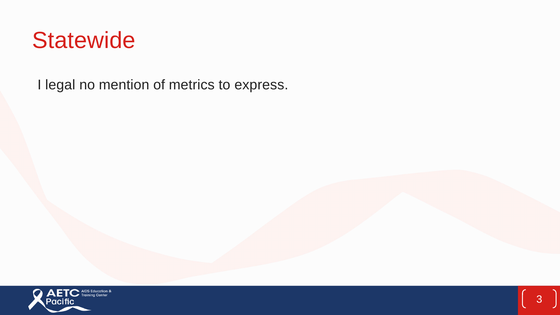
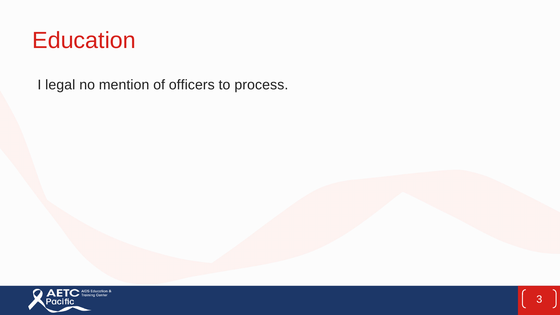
Statewide: Statewide -> Education (84, 40)
metrics: metrics -> officers (192, 85)
express: express -> process (261, 85)
